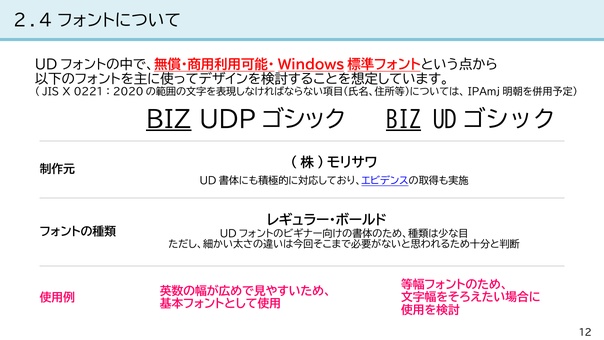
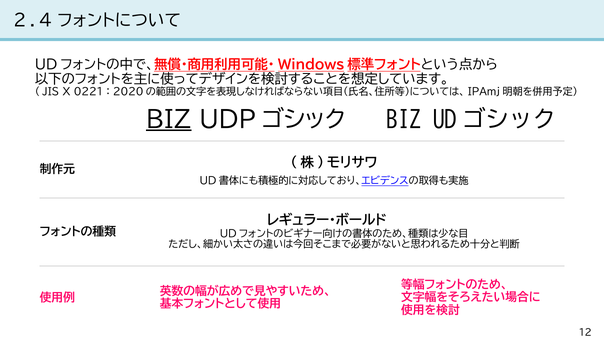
BIZ underline: present -> none (404, 120)
